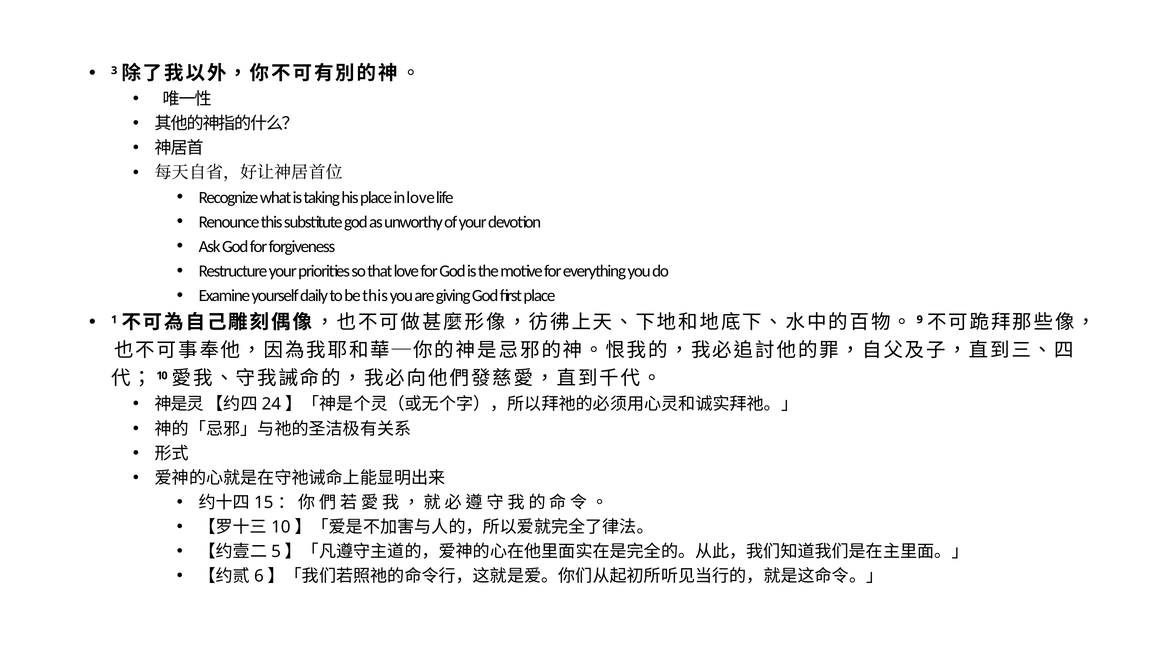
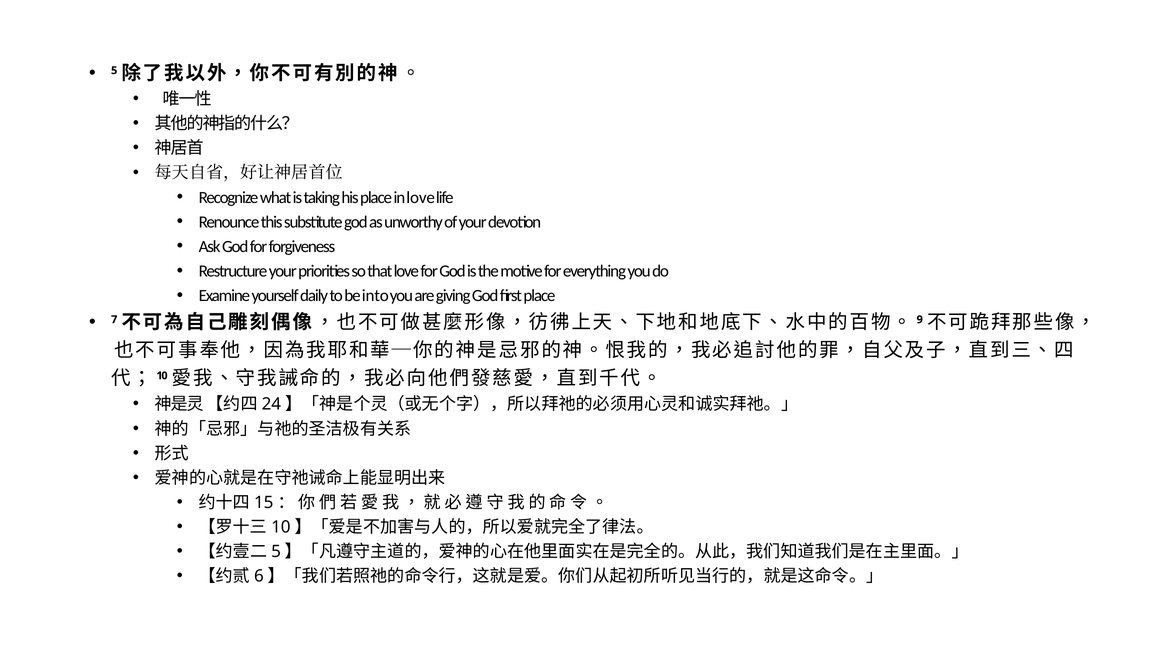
3: 3 -> 5 (114, 70)
be this: this -> into (375, 295)
1: 1 -> 7 (114, 319)
